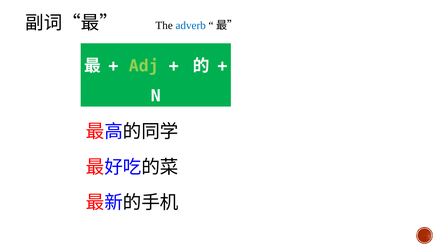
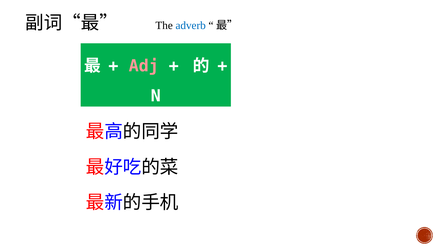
Adj colour: light green -> pink (144, 66)
